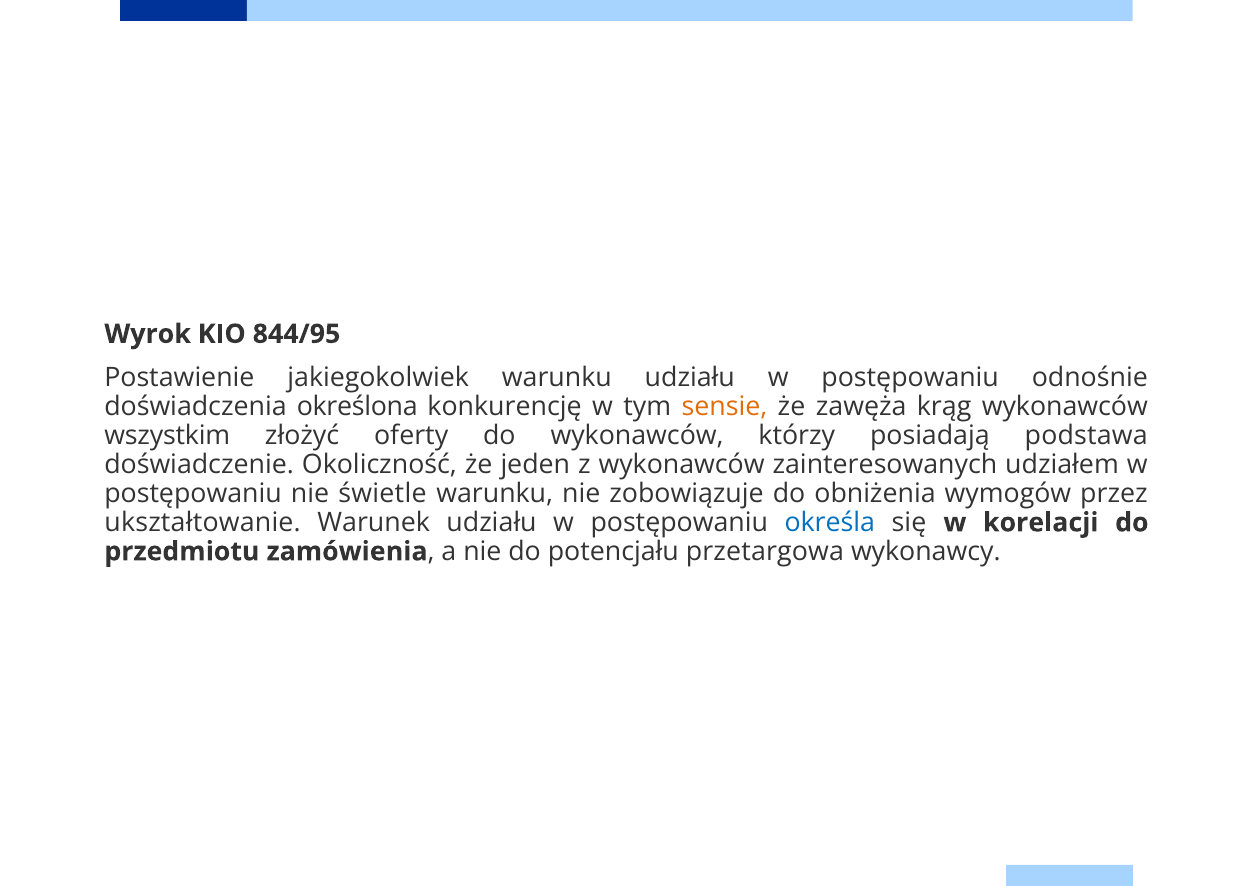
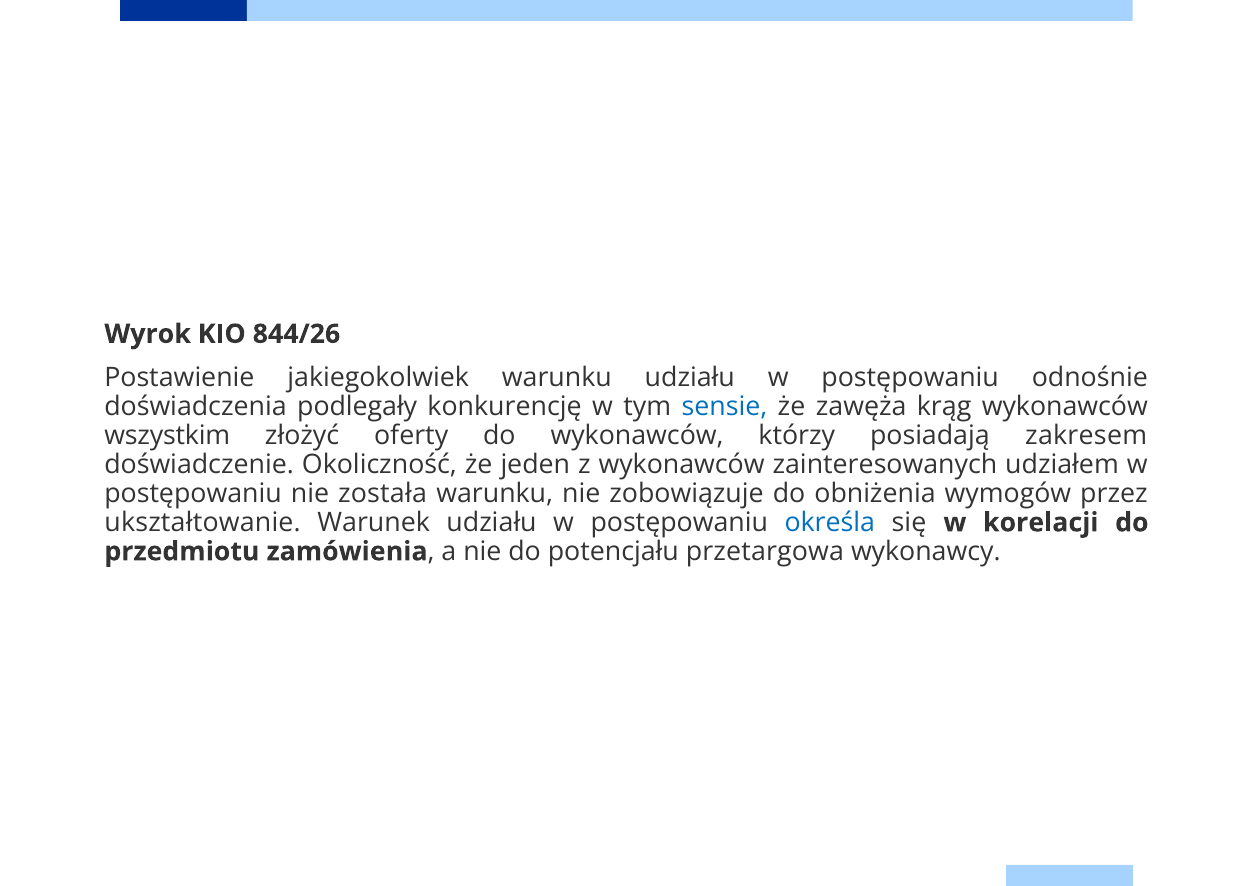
844/95: 844/95 -> 844/26 (296, 334)
określona: określona -> podlegały (357, 407)
sensie colour: orange -> blue (724, 407)
podstawa: podstawa -> zakresem (1086, 436)
świetle: świetle -> została (383, 494)
